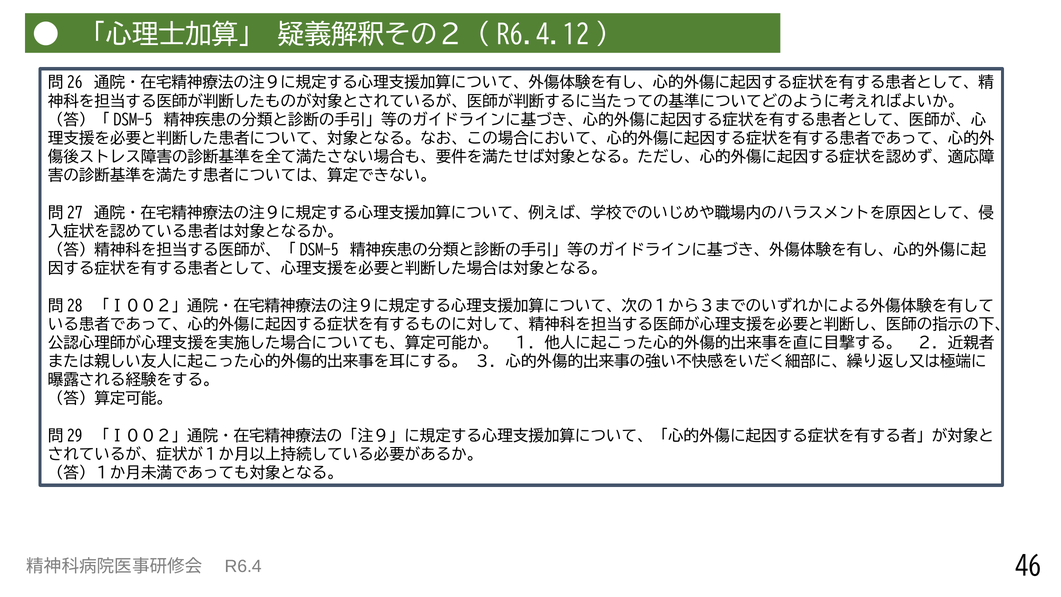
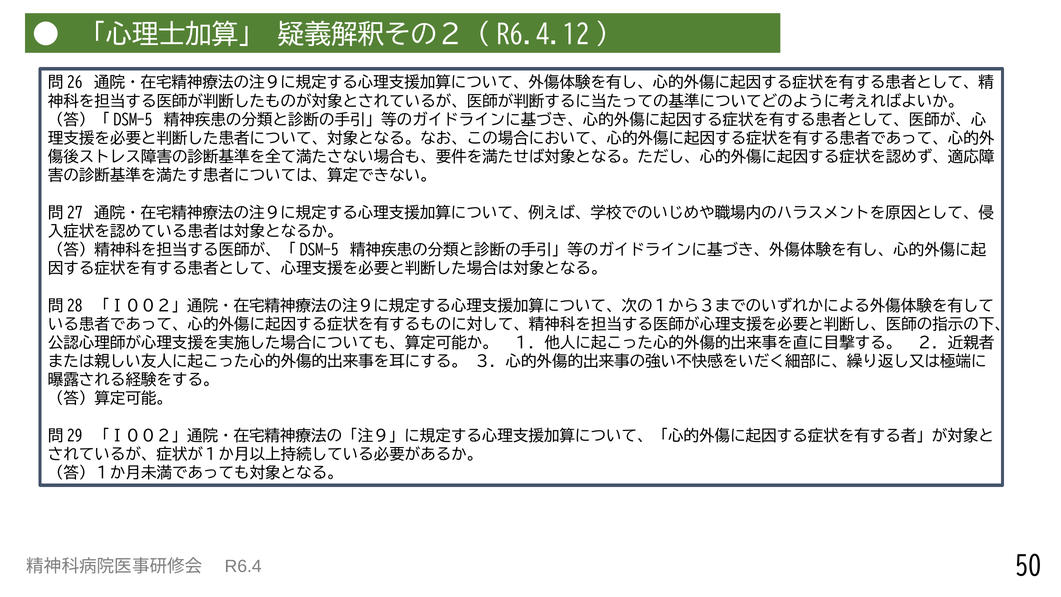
46: 46 -> 50 (1028, 566)
